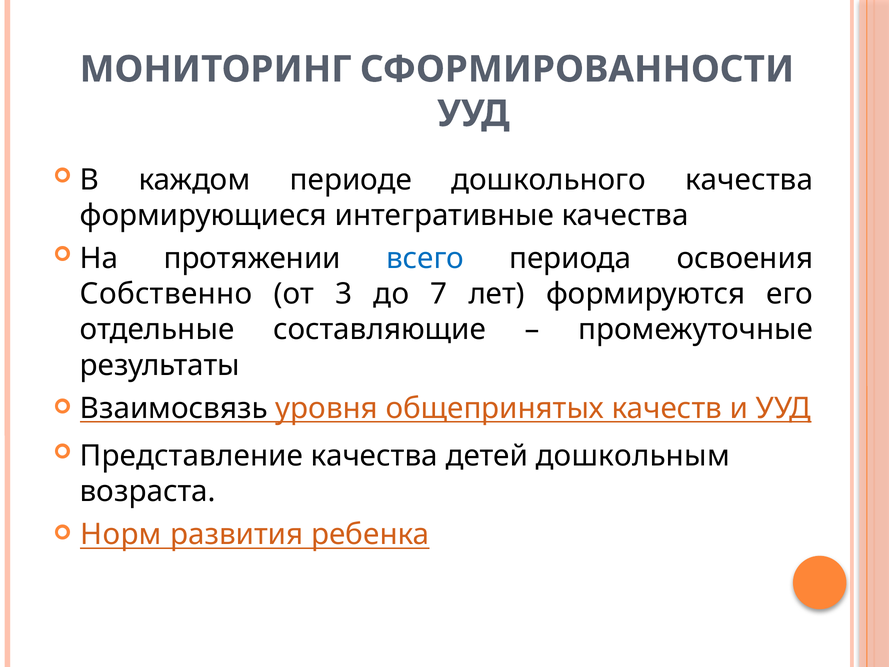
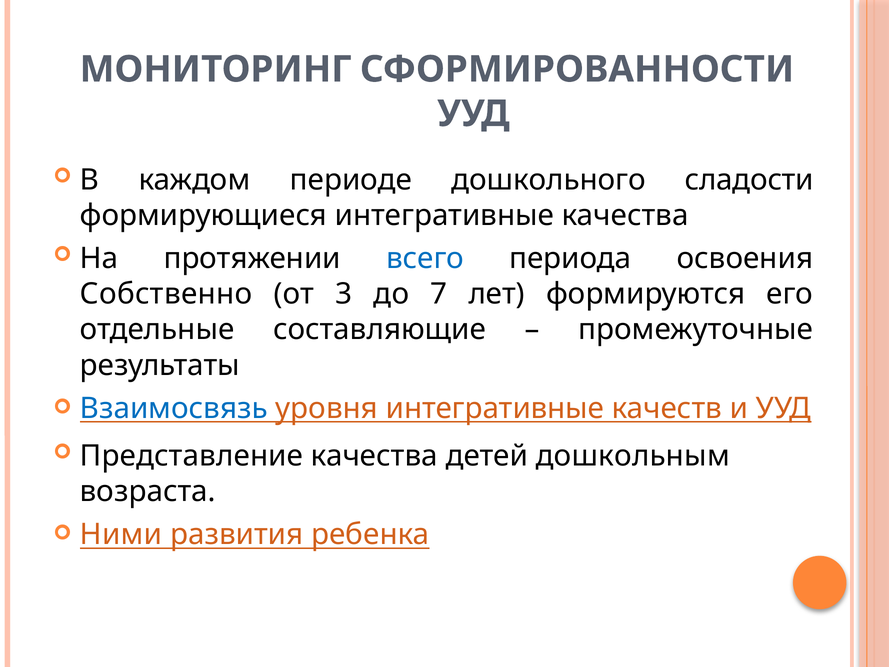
дошкольного качества: качества -> сладости (749, 180)
Взаимосвязь colour: black -> blue (174, 408)
уровня общепринятых: общепринятых -> интегративные (495, 408)
Норм: Норм -> Ними (121, 535)
